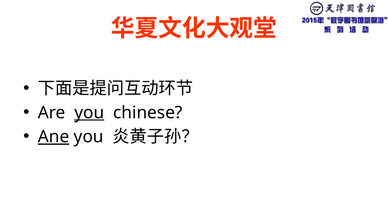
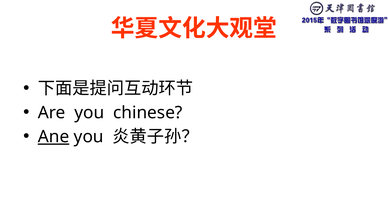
you underline: present -> none (89, 113)
